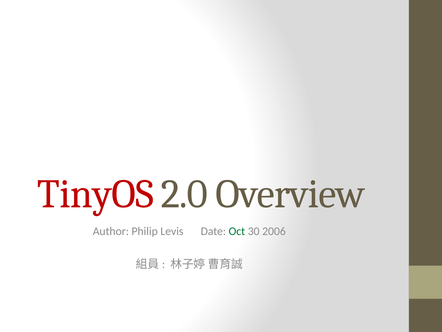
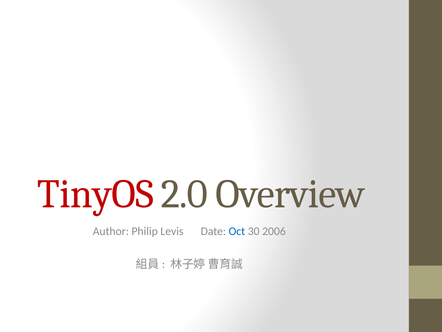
Oct colour: green -> blue (237, 231)
